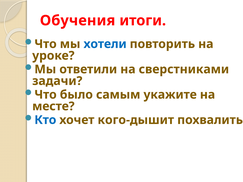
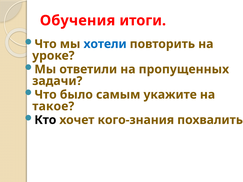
сверстниками: сверстниками -> пропущенных (184, 69)
месте: месте -> такое (53, 106)
Кто colour: blue -> black (45, 120)
кого-дышит: кого-дышит -> кого-знания (136, 120)
